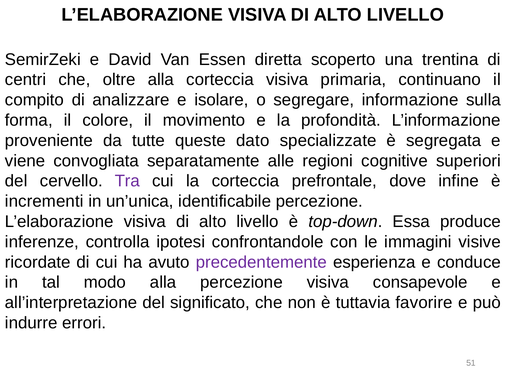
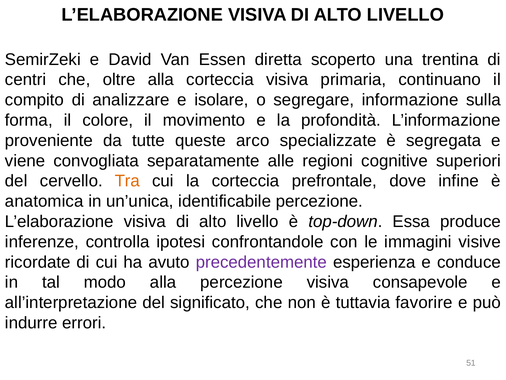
dato: dato -> arco (253, 140)
Tra colour: purple -> orange (127, 181)
incrementi: incrementi -> anatomica (44, 201)
